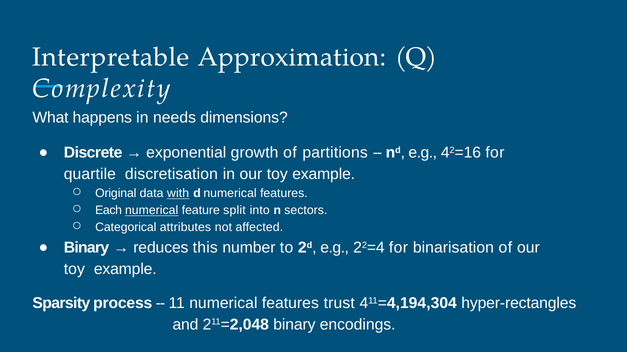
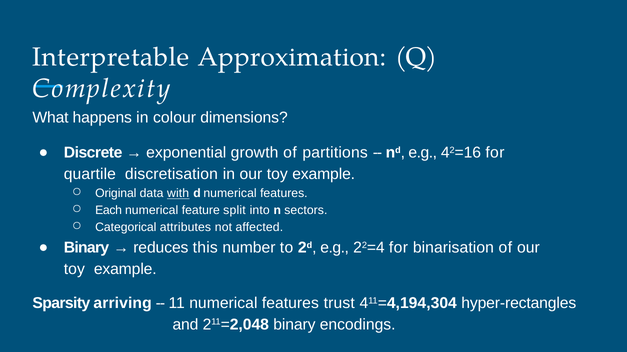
needs: needs -> colour (175, 118)
numerical underline: present -> none (152, 211)
process: process -> arriving (123, 304)
